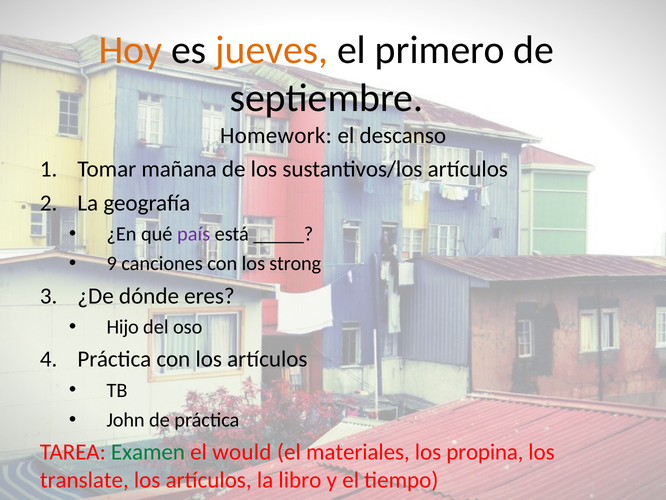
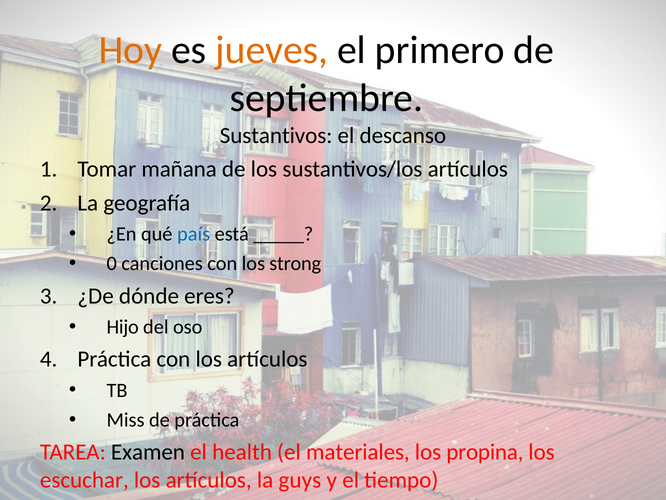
Homework: Homework -> Sustantivos (276, 135)
país colour: purple -> blue (194, 234)
9: 9 -> 0 (112, 263)
John: John -> Miss (126, 420)
Examen colour: green -> black (148, 452)
would: would -> health (242, 452)
translate: translate -> escuchar (84, 479)
libro: libro -> guys (300, 479)
